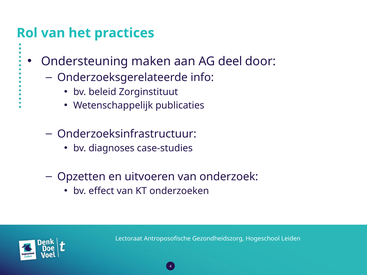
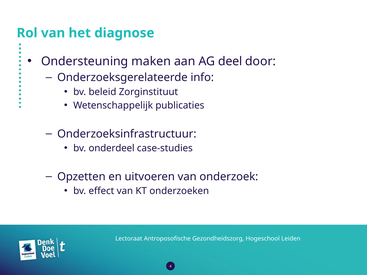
practices: practices -> diagnose (124, 33)
diagnoses: diagnoses -> onderdeel (112, 148)
